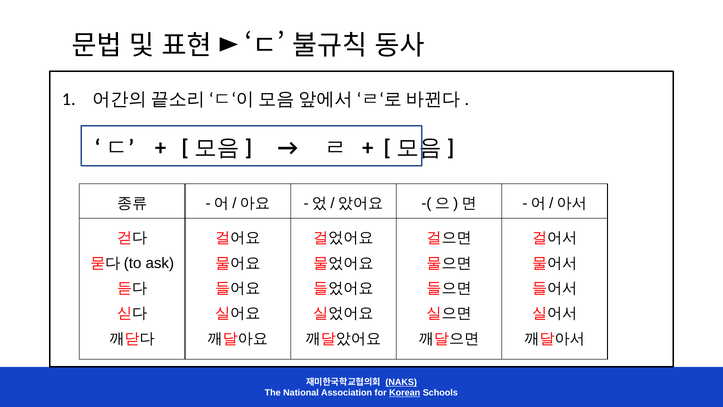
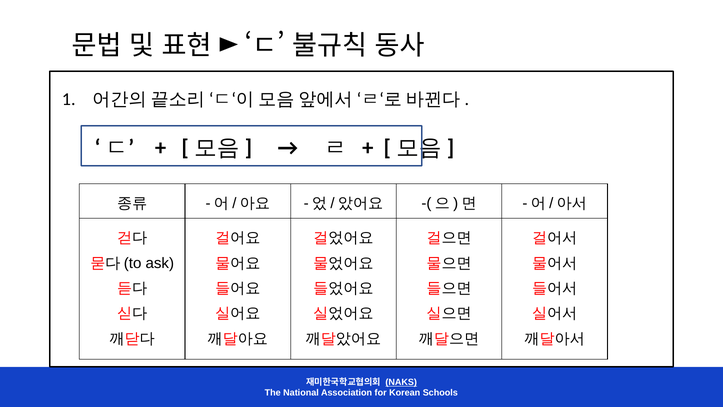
Korean underline: present -> none (405, 393)
